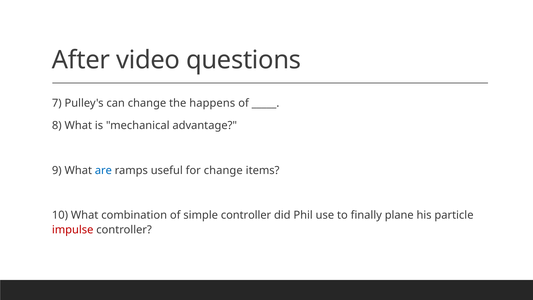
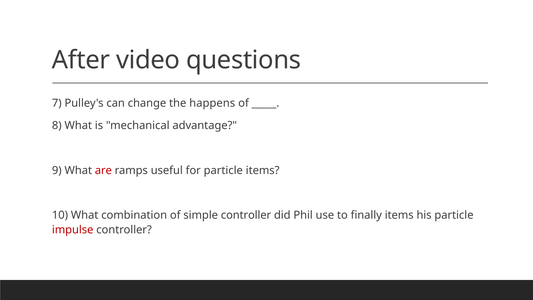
are colour: blue -> red (103, 170)
for change: change -> particle (223, 170)
finally plane: plane -> items (399, 215)
